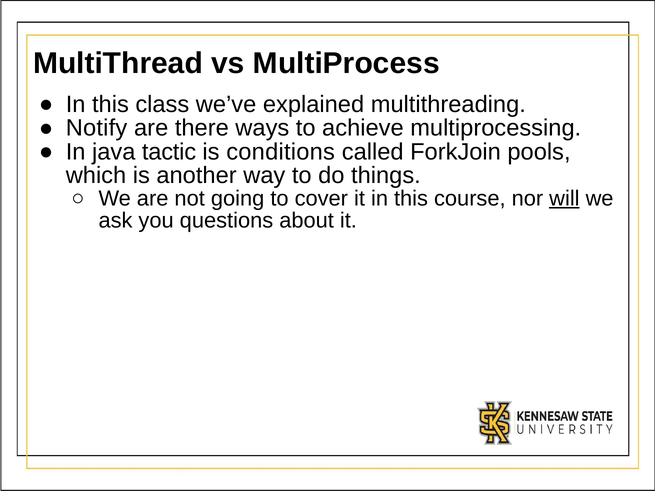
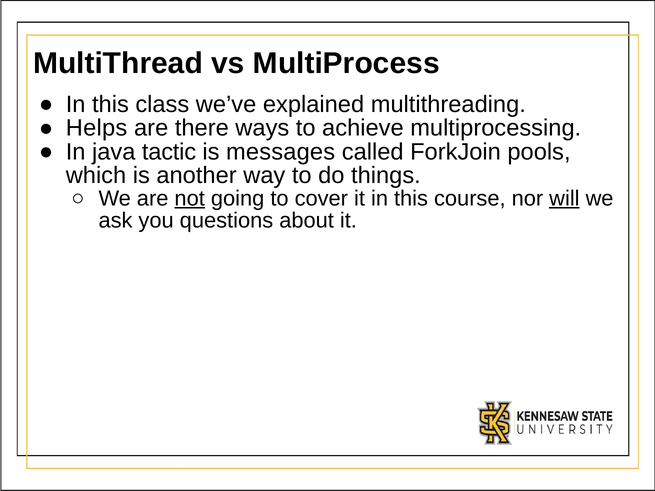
Notify: Notify -> Helps (97, 128)
conditions: conditions -> messages (281, 152)
not underline: none -> present (190, 199)
